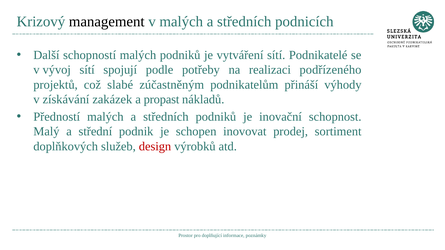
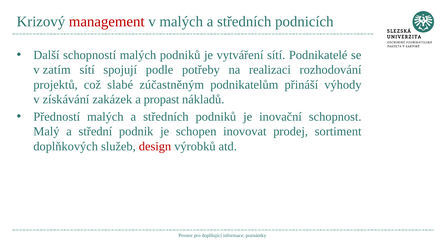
management colour: black -> red (107, 22)
vývoj: vývoj -> zatím (57, 70)
podřízeného: podřízeného -> rozhodování (331, 70)
